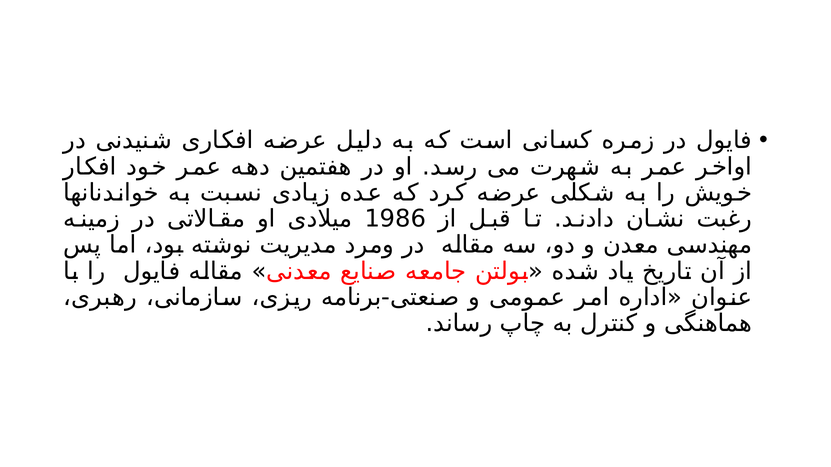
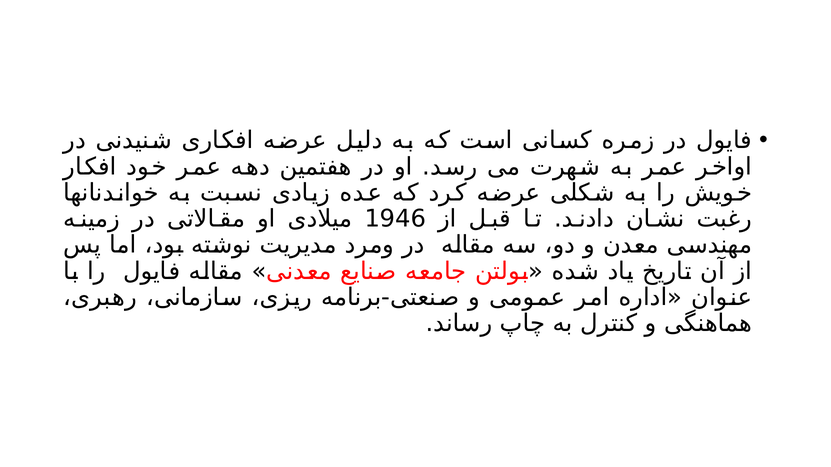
1986: 1986 -> 1946 (395, 219)
